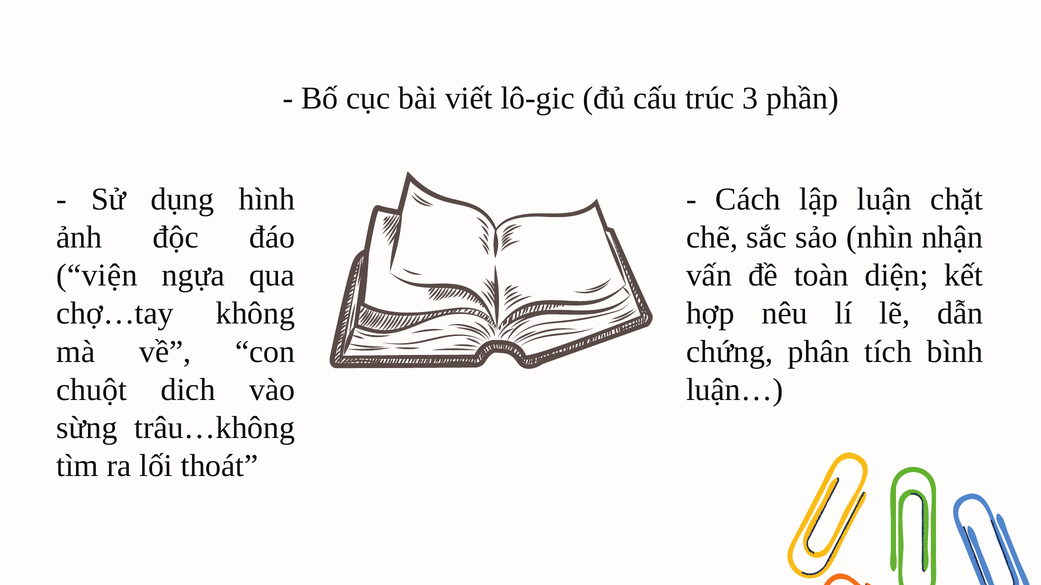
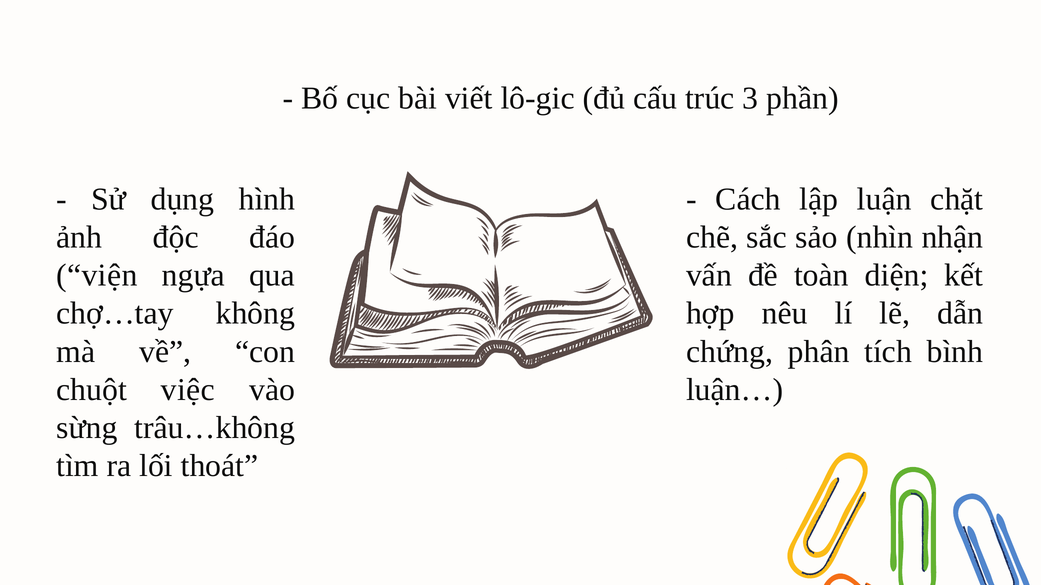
dich: dich -> việc (188, 390)
